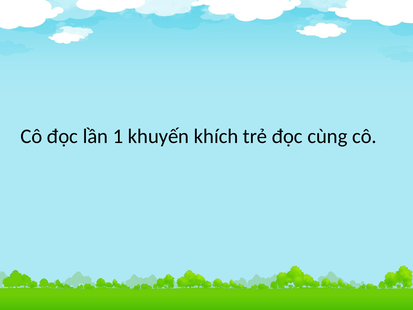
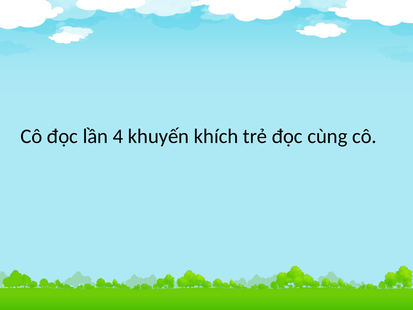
1: 1 -> 4 (118, 136)
